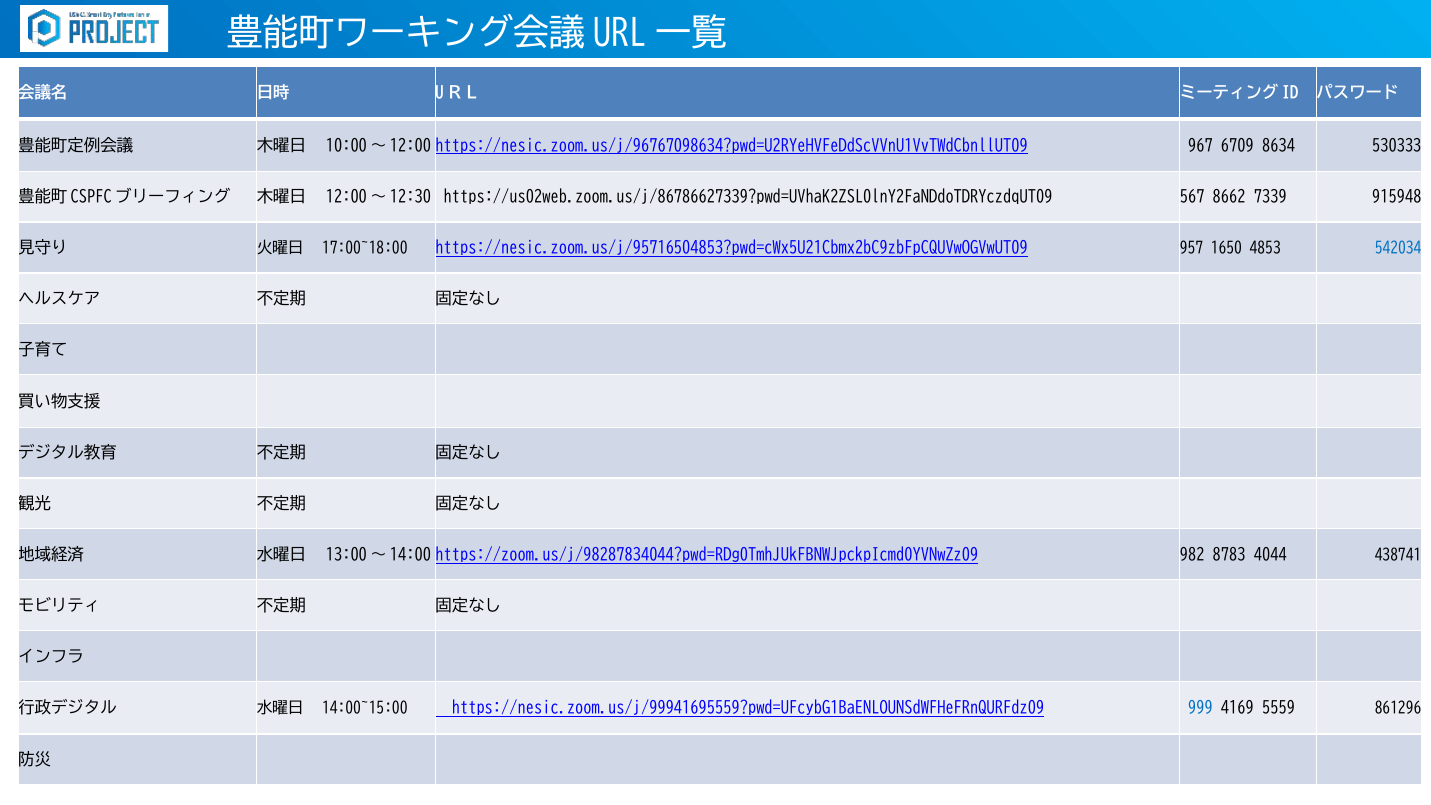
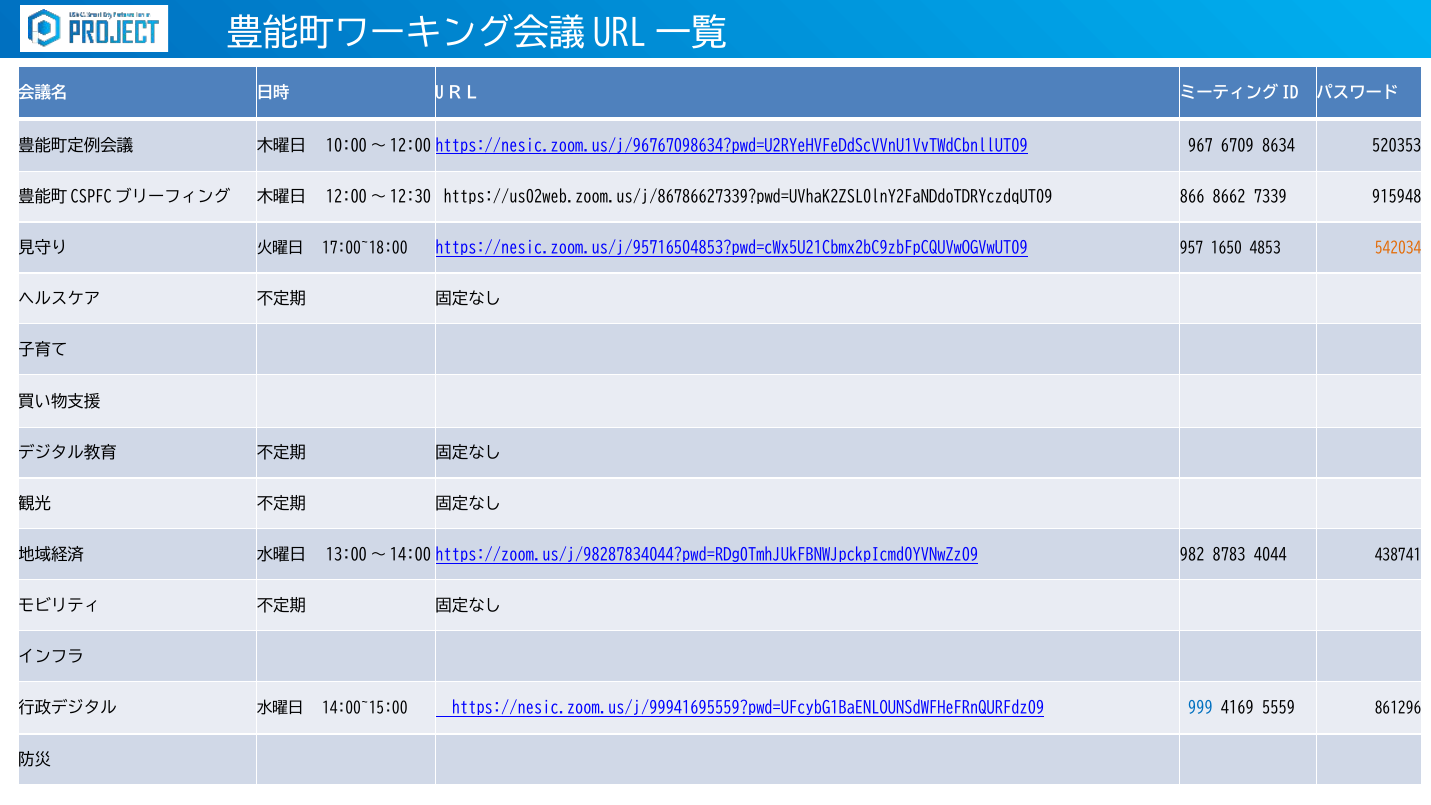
530333: 530333 -> 520353 (1397, 146)
567: 567 -> 866 (1192, 197)
542034 colour: blue -> orange (1398, 248)
